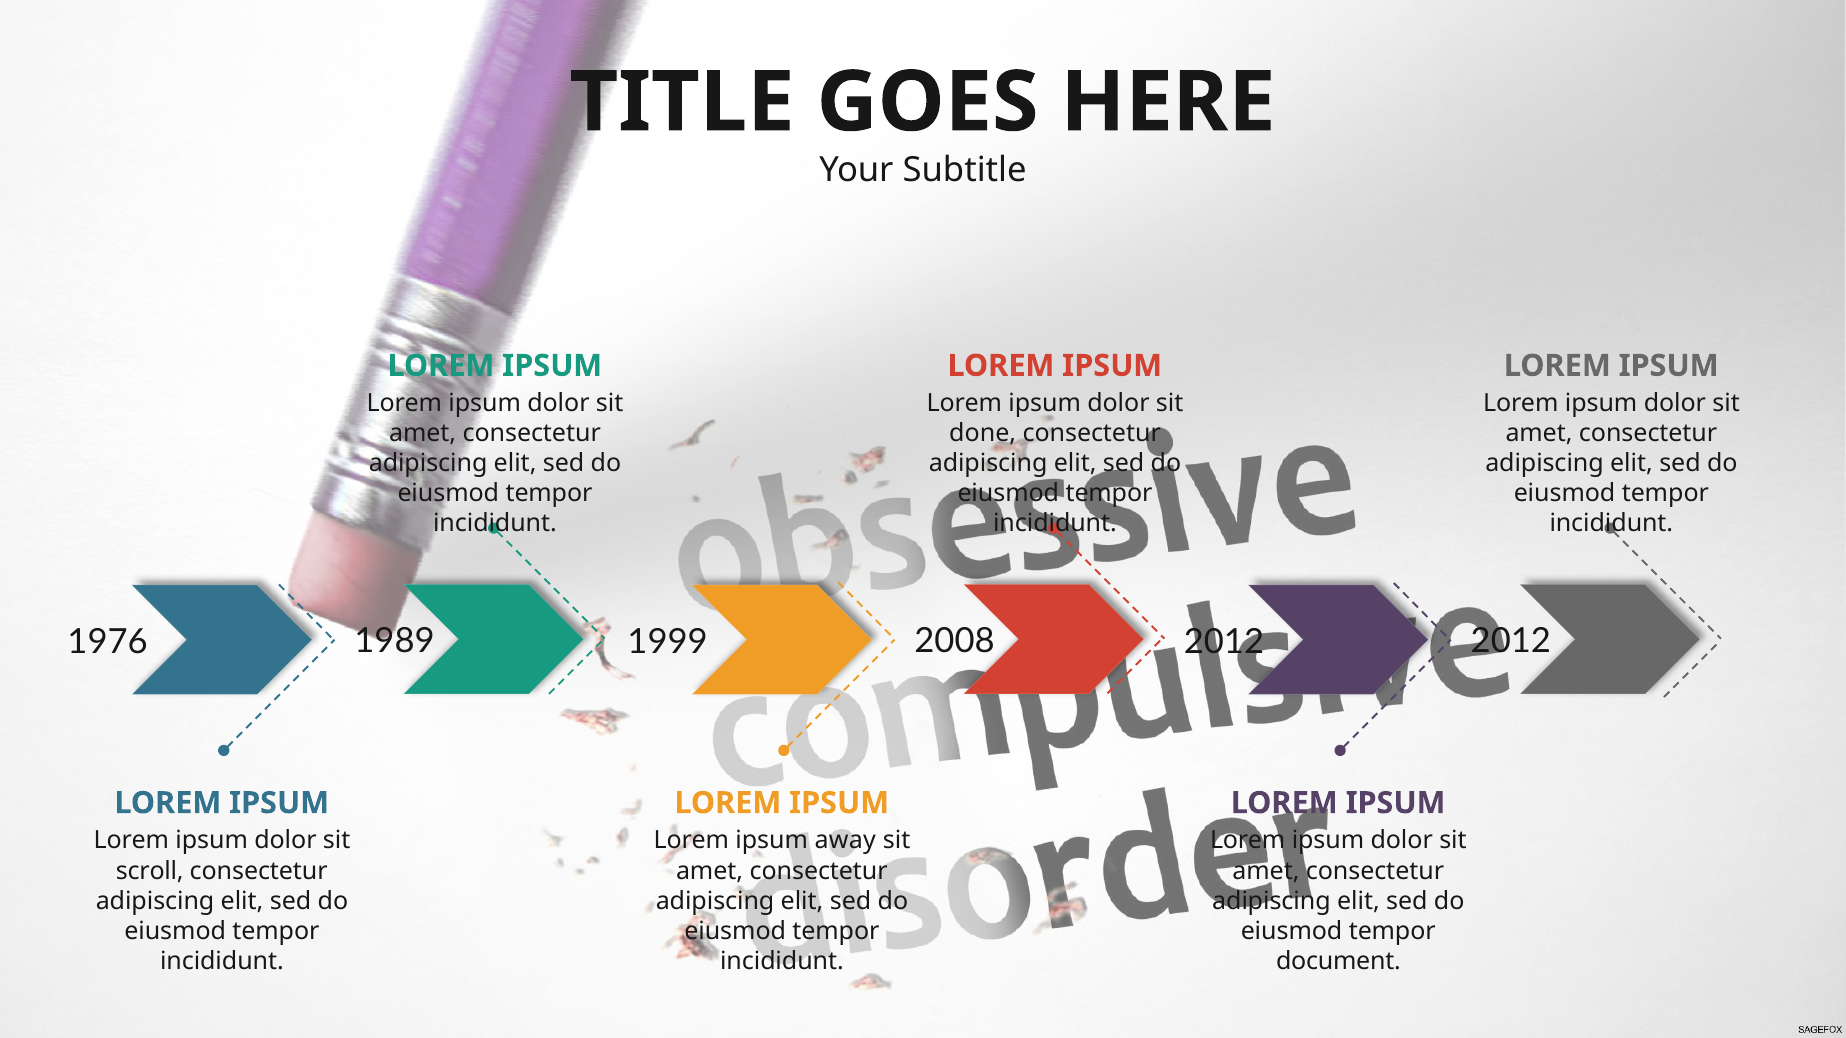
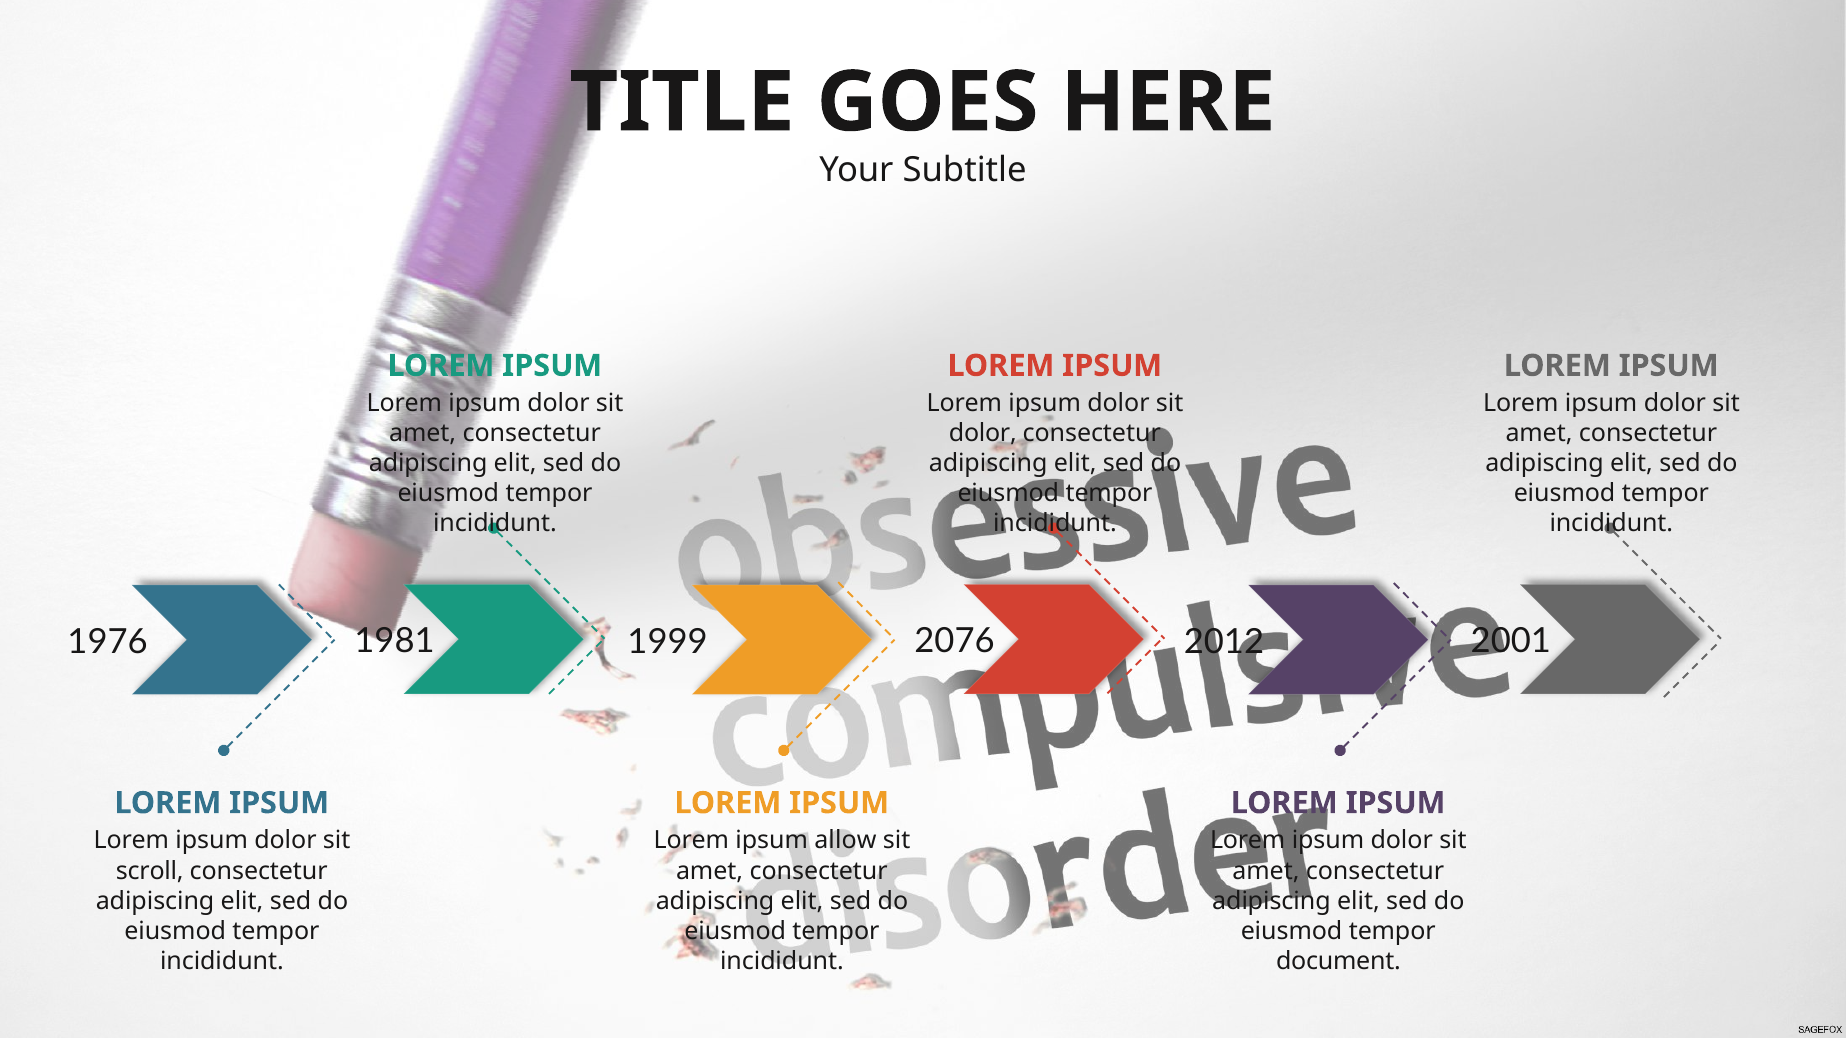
done: done -> dolor (983, 434)
1989: 1989 -> 1981 (395, 641)
2008: 2008 -> 2076 (955, 641)
2012 2012: 2012 -> 2001 (1511, 641)
away: away -> allow (845, 841)
